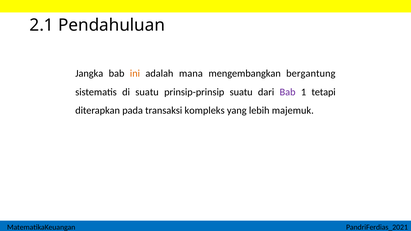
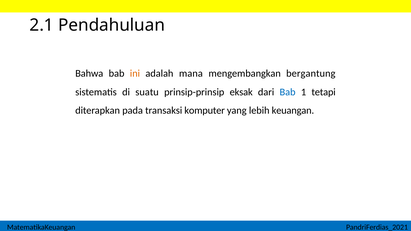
Jangka: Jangka -> Bahwa (89, 74)
prinsip-prinsip suatu: suatu -> eksak (241, 92)
Bab colour: purple -> blue (288, 92)
kompleks: kompleks -> komputer (205, 111)
majemuk: majemuk -> keuangan (293, 111)
